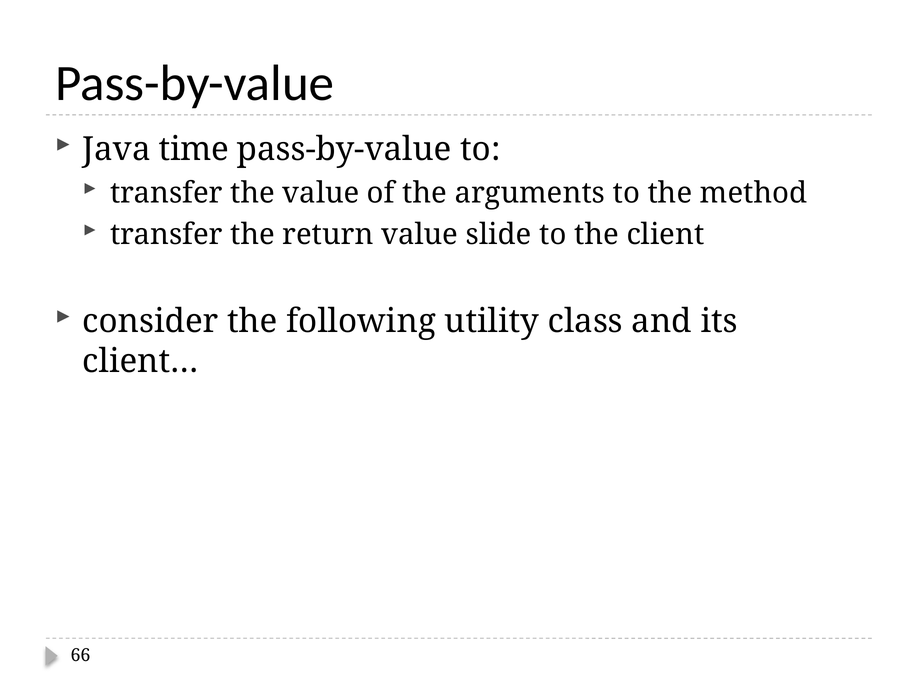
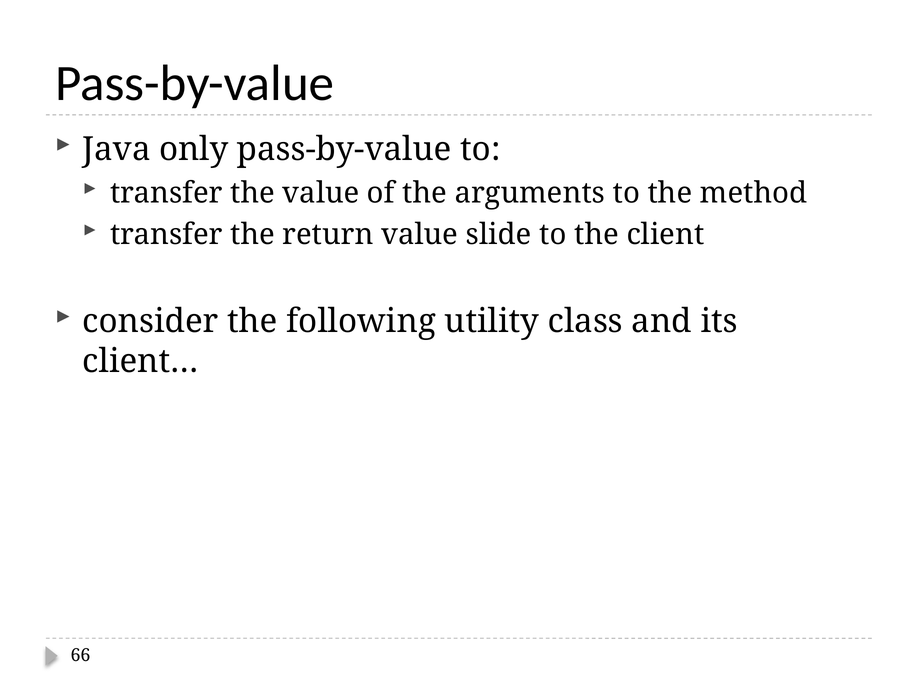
time: time -> only (194, 149)
